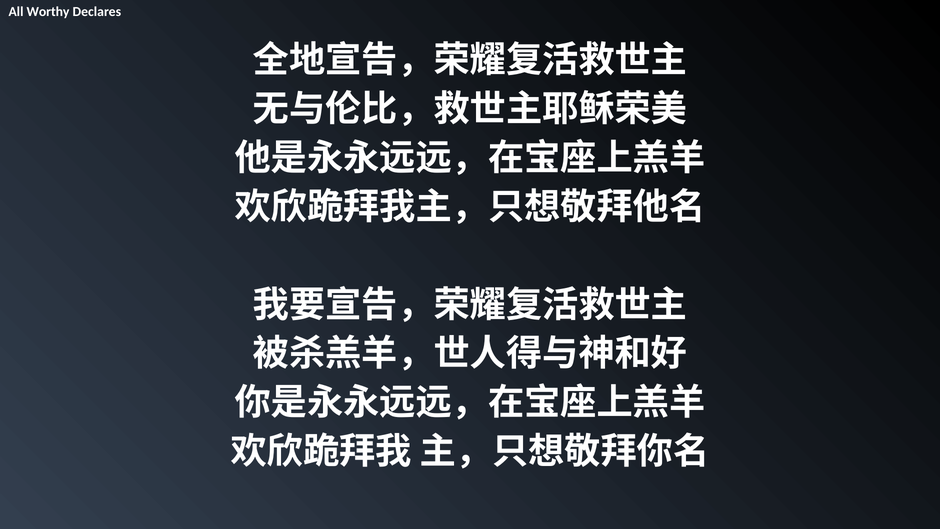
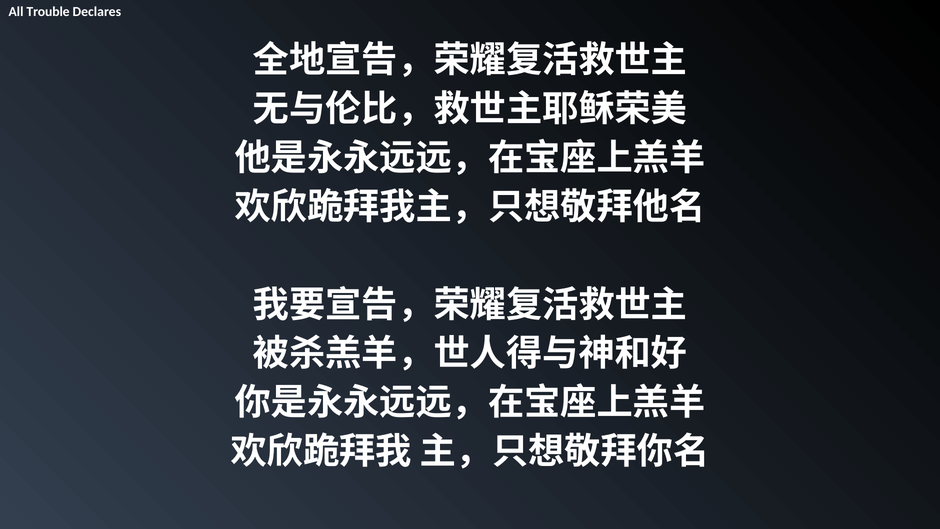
Worthy: Worthy -> Trouble (48, 12)
